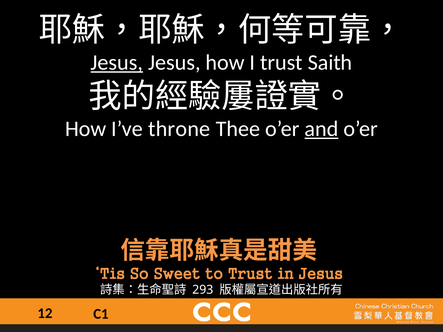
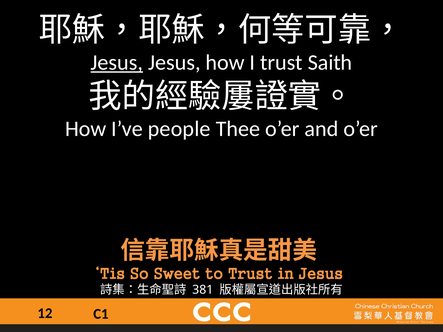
throne: throne -> people (179, 129)
and underline: present -> none (322, 129)
293: 293 -> 381 (203, 290)
